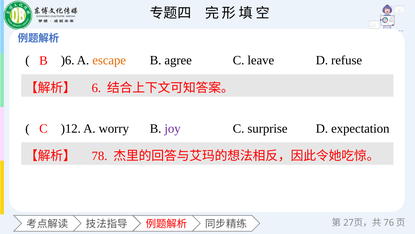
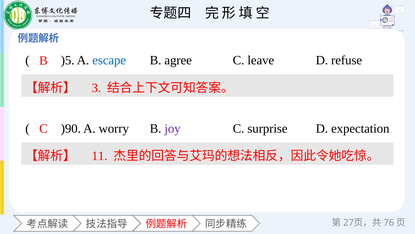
)6: )6 -> )5 (68, 60)
escape colour: orange -> blue (109, 60)
6: 6 -> 3 (96, 88)
)12: )12 -> )90 (71, 128)
78: 78 -> 11 (100, 156)
